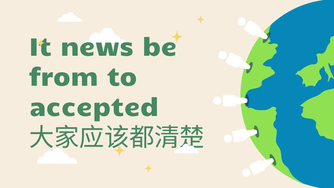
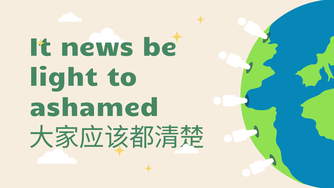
from: from -> light (64, 78)
accepted: accepted -> ashamed (94, 108)
